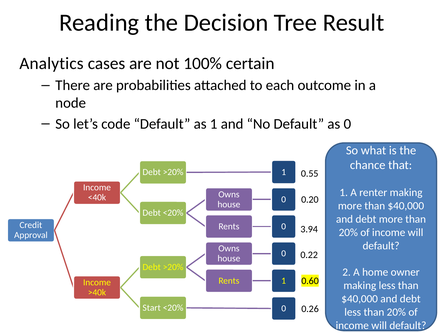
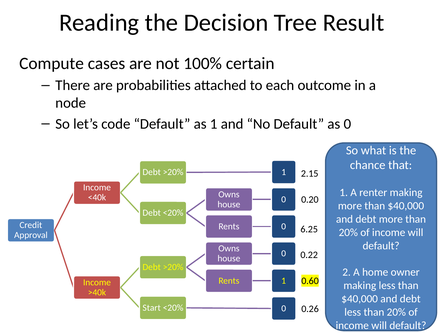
Analytics: Analytics -> Compute (52, 63)
0.55: 0.55 -> 2.15 (310, 174)
3.94: 3.94 -> 6.25 (309, 229)
